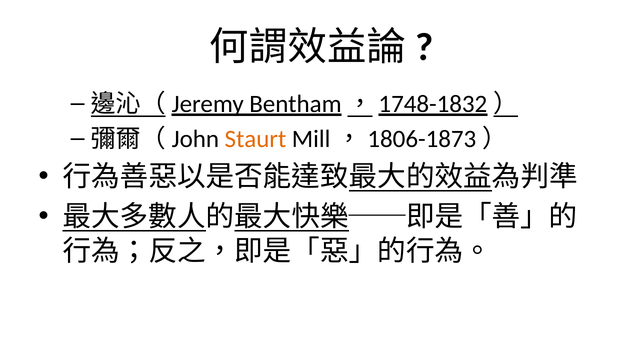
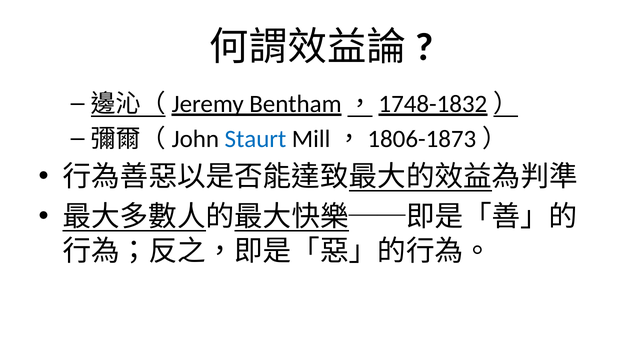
Staurt colour: orange -> blue (255, 139)
